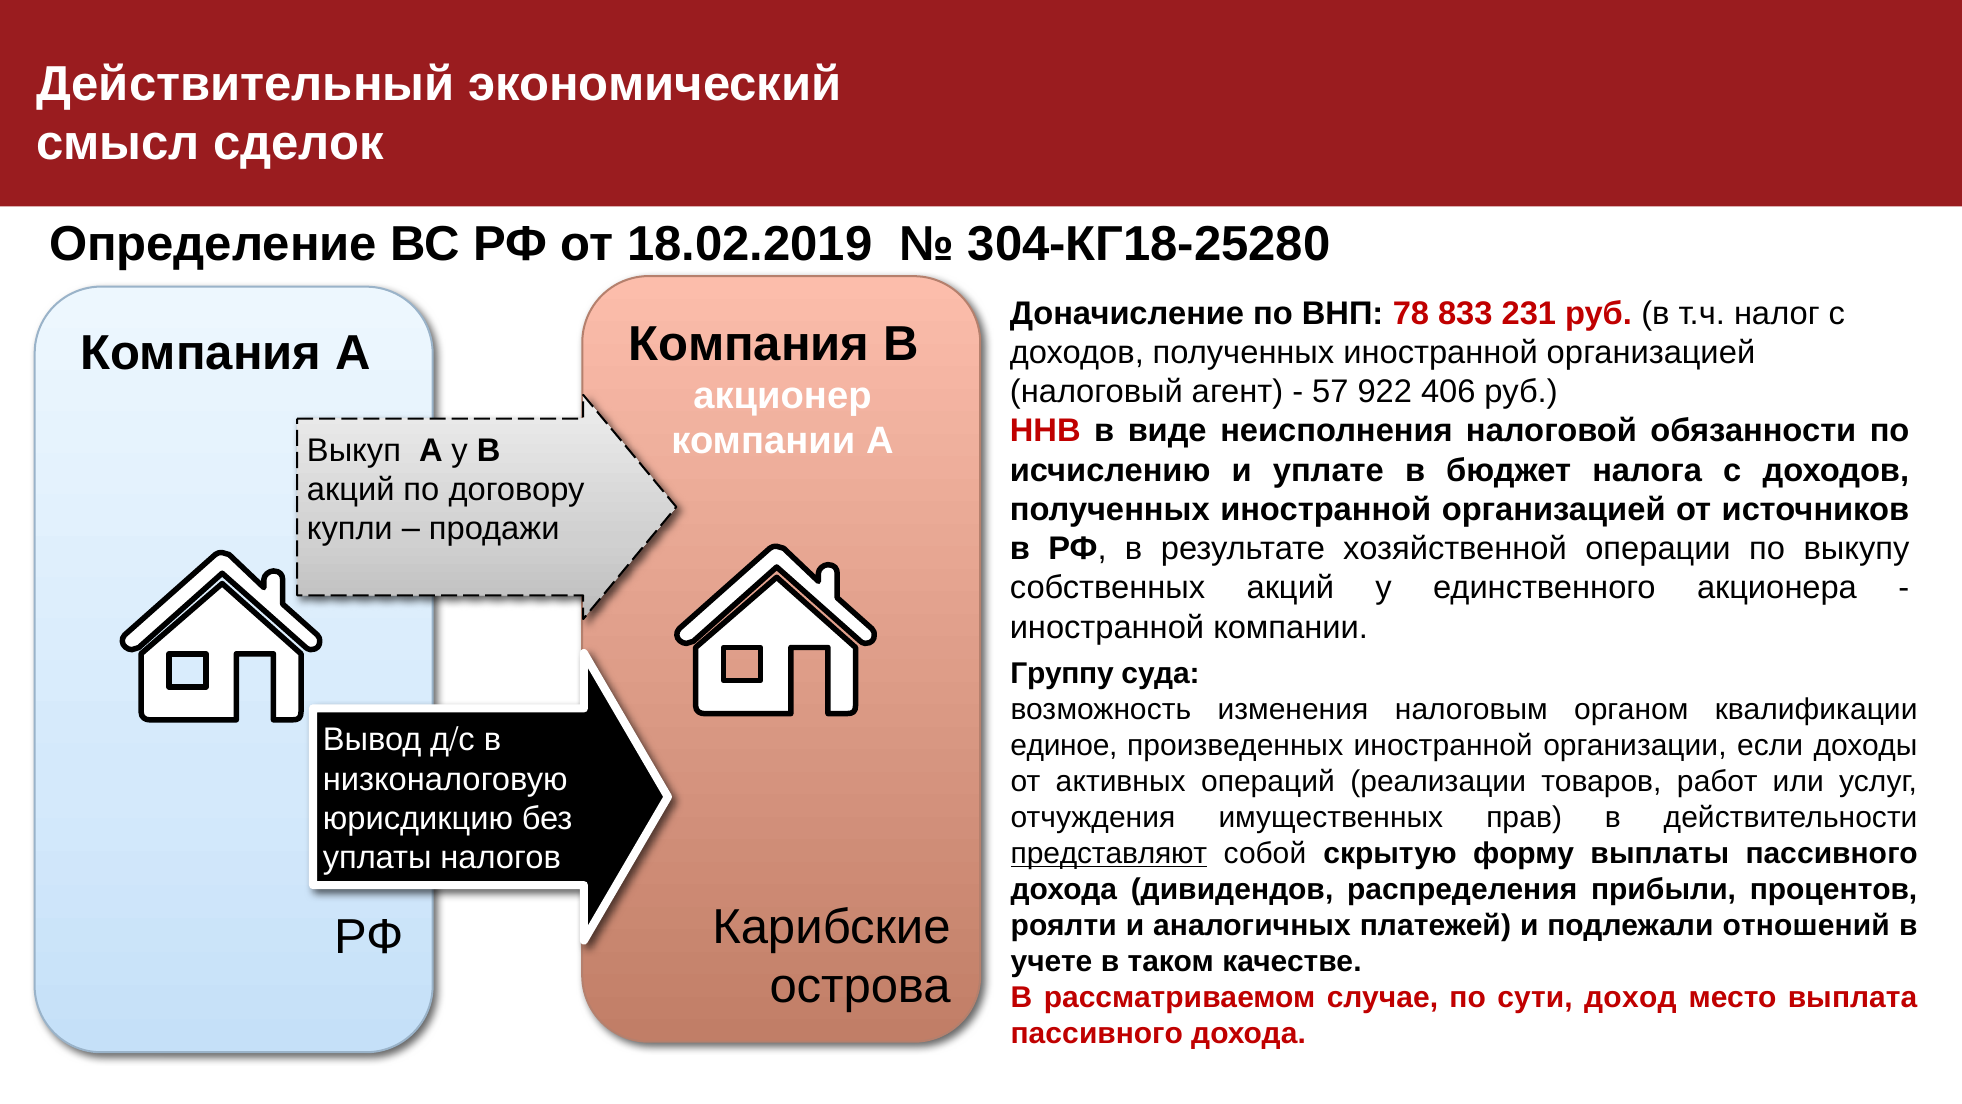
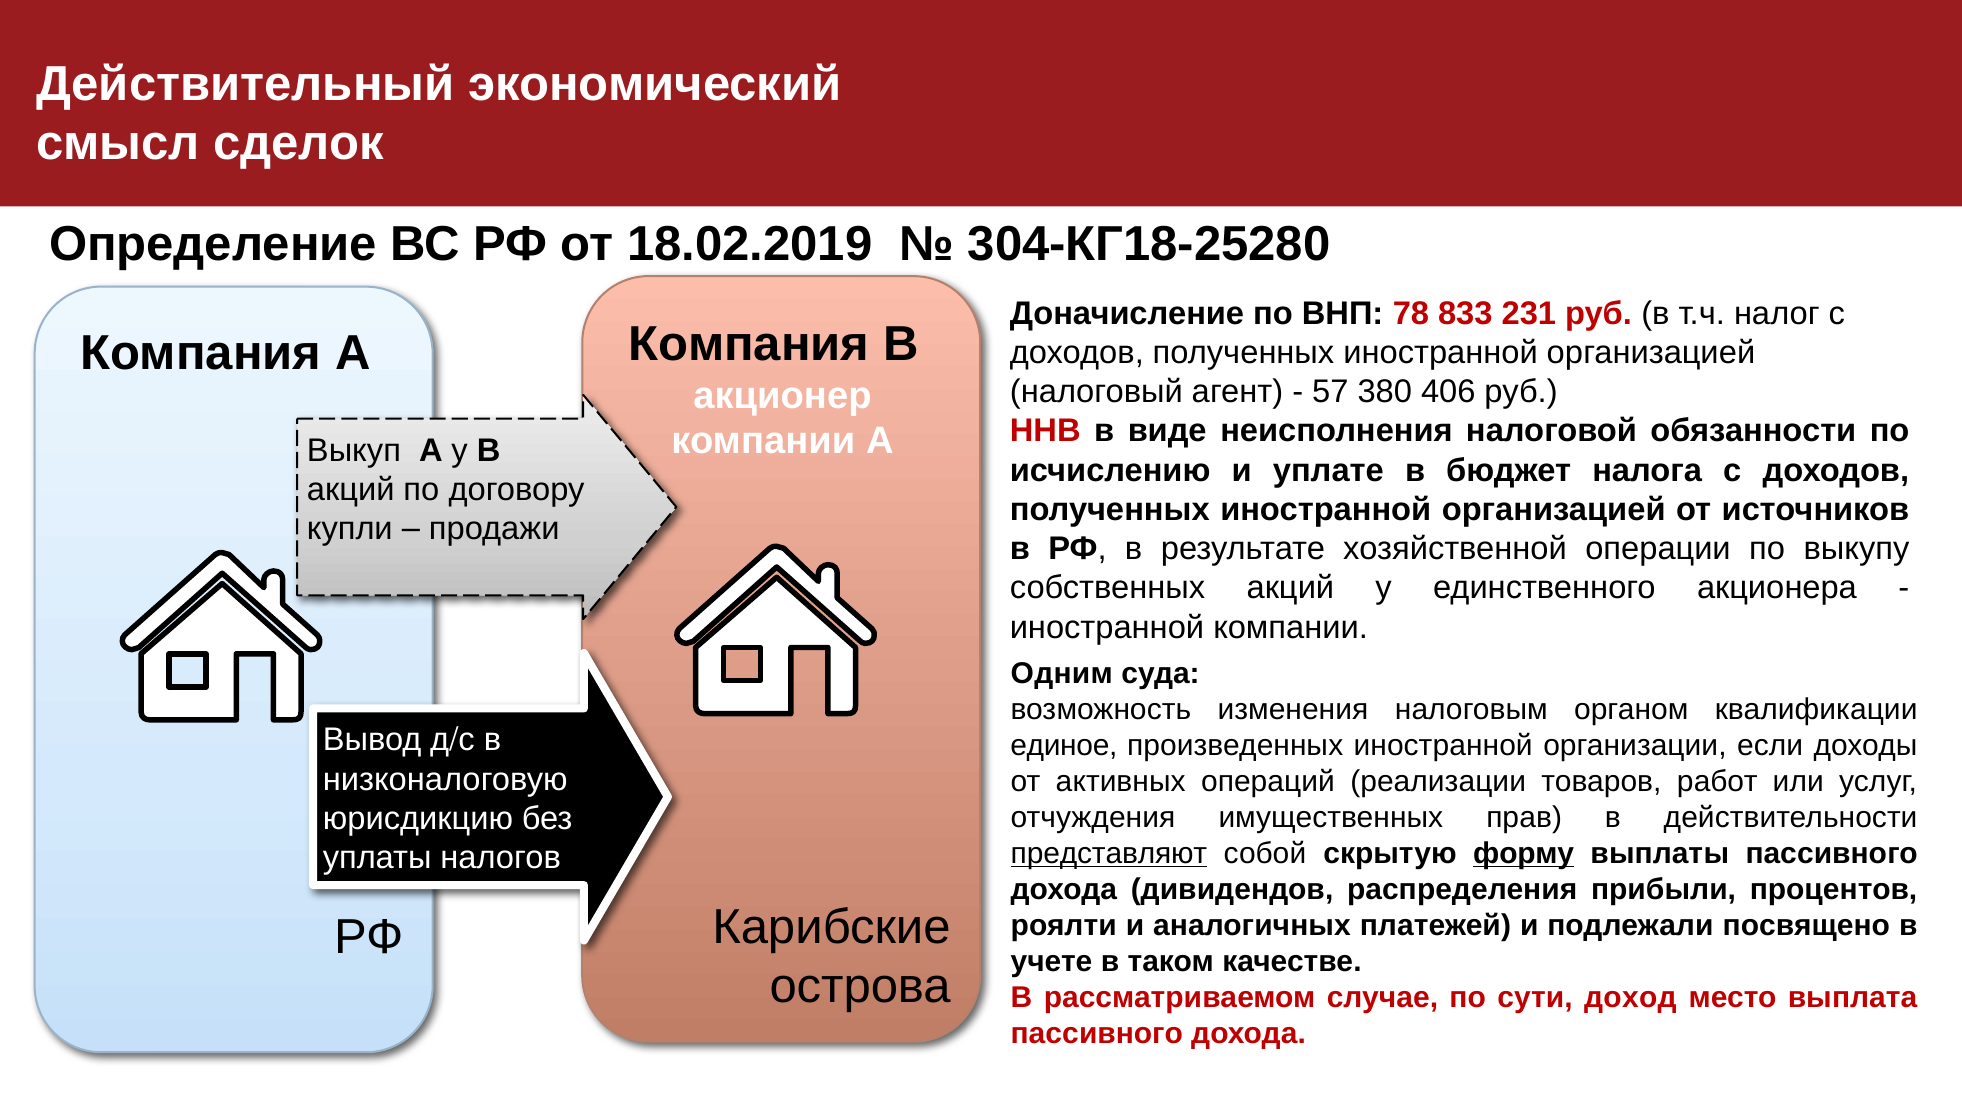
922: 922 -> 380 (1385, 392)
Группу: Группу -> Одним (1062, 673)
форму underline: none -> present (1524, 853)
отношений: отношений -> посвящено (1806, 925)
